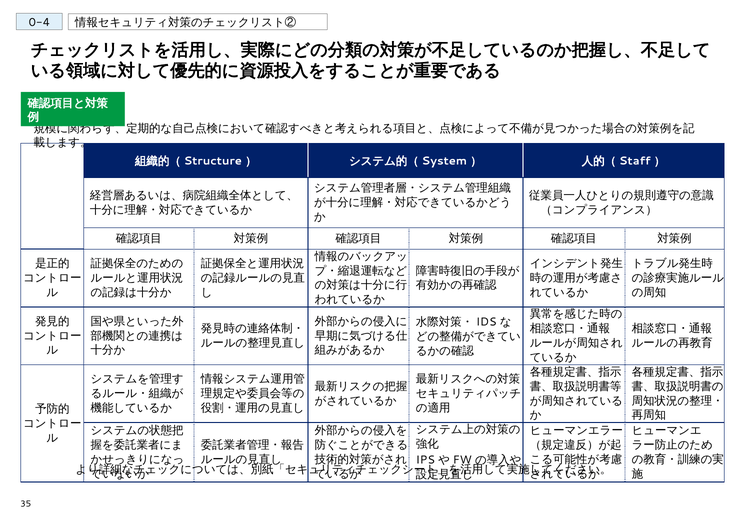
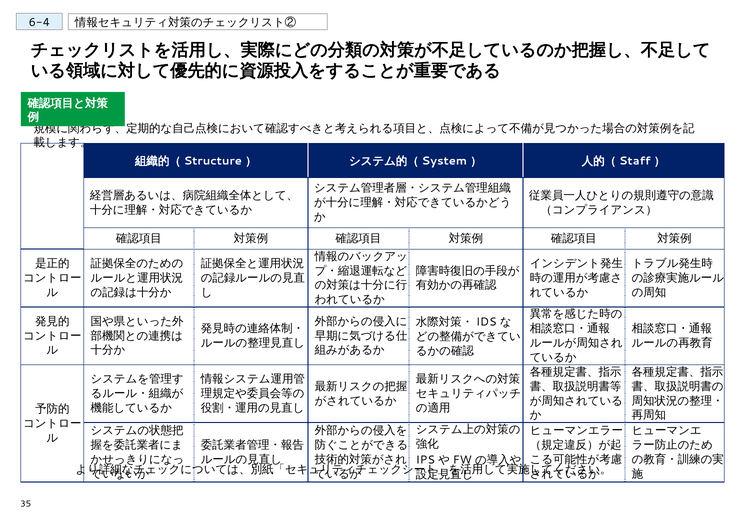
0-4: 0-4 -> 6-4 (39, 22)
